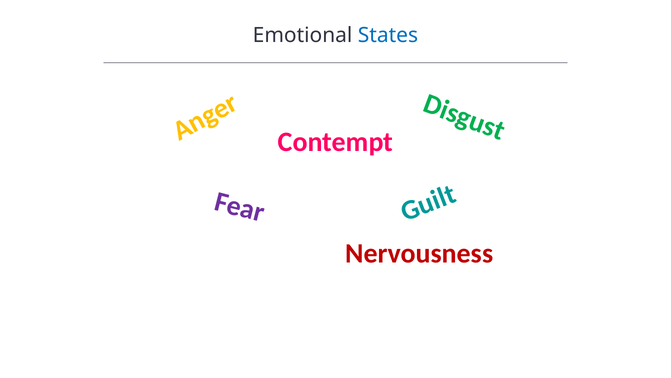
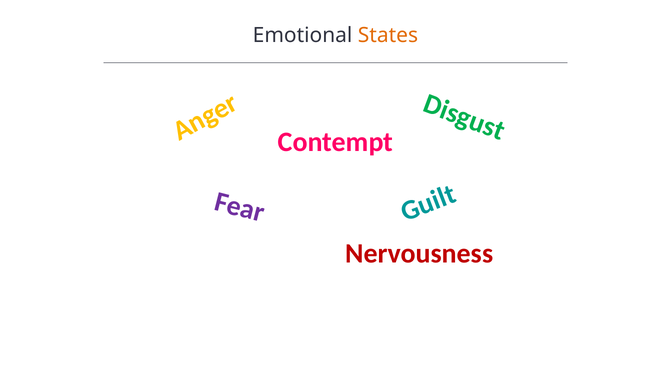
States colour: blue -> orange (388, 35)
